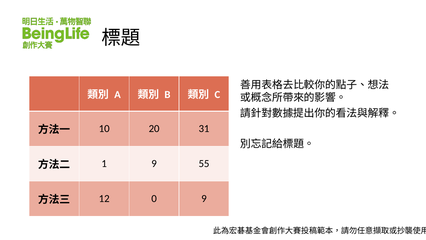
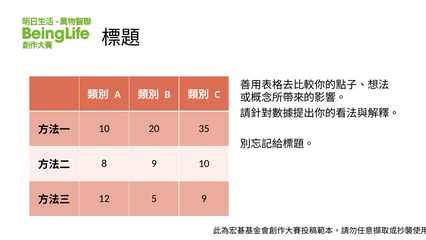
31: 31 -> 35 (204, 129)
1: 1 -> 8 (104, 164)
9 55: 55 -> 10 (204, 164)
0: 0 -> 5 (154, 198)
